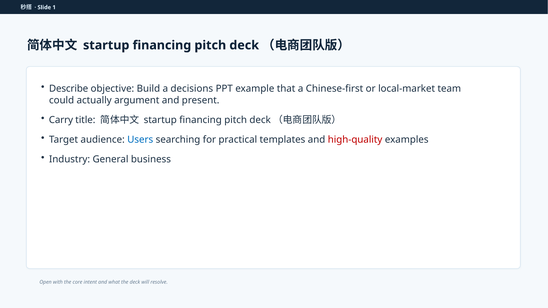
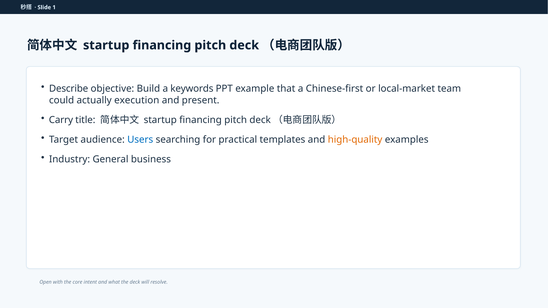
decisions: decisions -> keywords (192, 89)
argument: argument -> execution (137, 100)
high-quality colour: red -> orange (355, 140)
